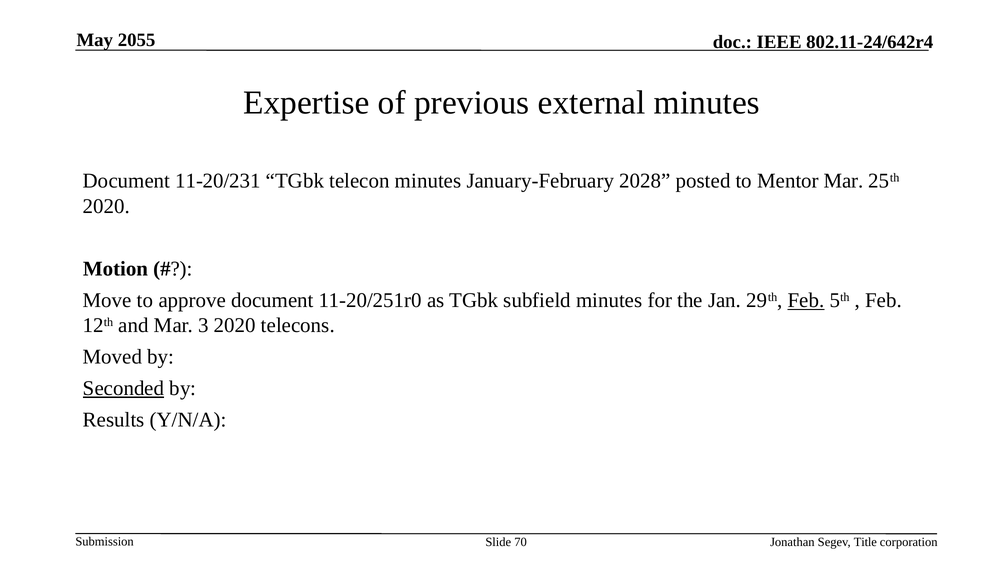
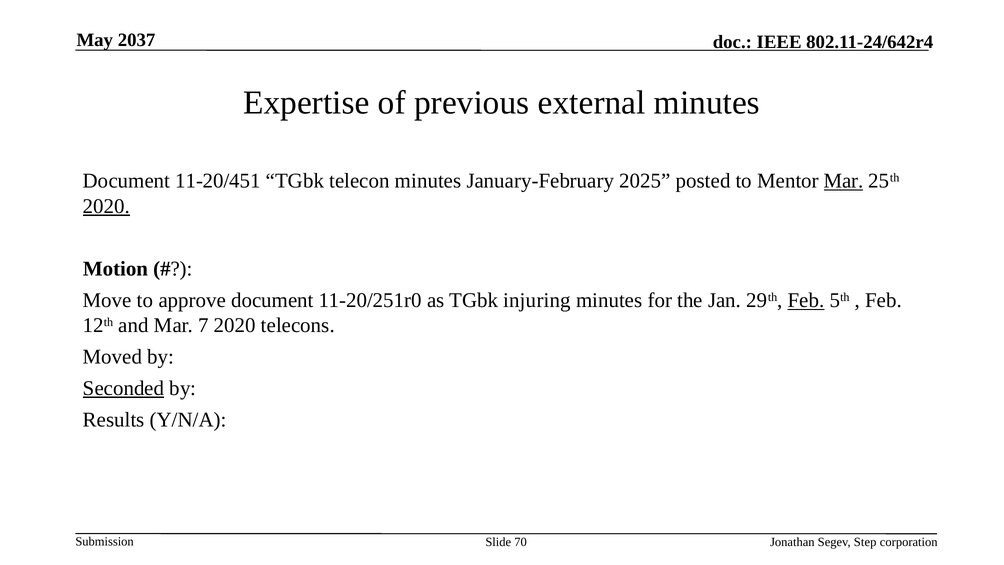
2055: 2055 -> 2037 (137, 40)
11-20/231: 11-20/231 -> 11-20/451 (218, 181)
2028: 2028 -> 2025 (645, 181)
Mar underline: none -> present (844, 181)
2020 underline: none -> present (106, 206)
subfield: subfield -> injuring (537, 300)
3: 3 -> 7 (203, 325)
Title: Title -> Step (865, 542)
